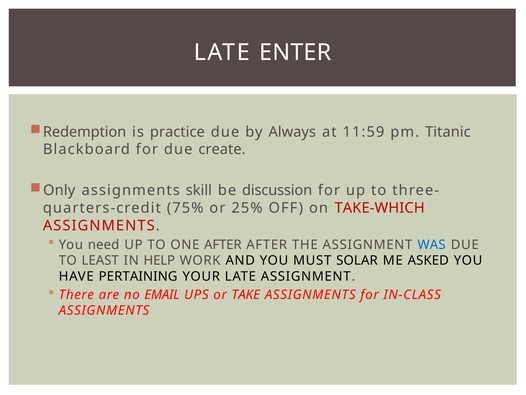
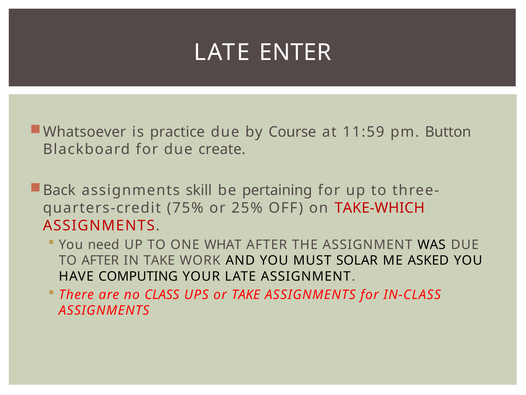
Redemption: Redemption -> Whatsoever (84, 132)
Always: Always -> Course (292, 132)
Titanic: Titanic -> Button (448, 132)
Only: Only -> Back (59, 190)
discussion: discussion -> pertaining (277, 190)
ONE AFTER: AFTER -> WHAT (223, 244)
WAS colour: blue -> black (432, 244)
TO LEAST: LEAST -> AFTER (100, 260)
IN HELP: HELP -> TAKE (159, 260)
PERTAINING: PERTAINING -> COMPUTING (138, 276)
EMAIL: EMAIL -> CLASS (162, 294)
